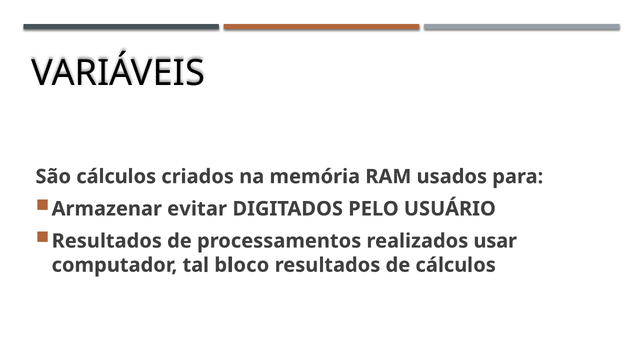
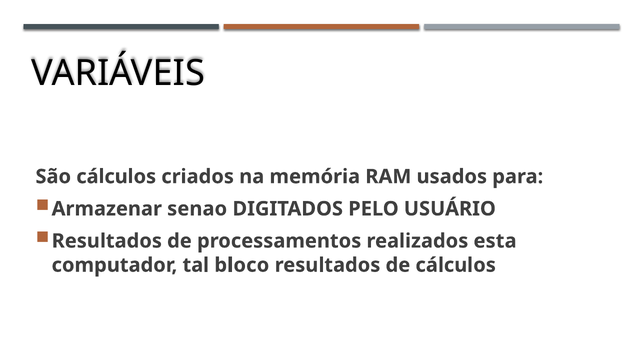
evitar: evitar -> senao (197, 209)
usar: usar -> esta (495, 241)
